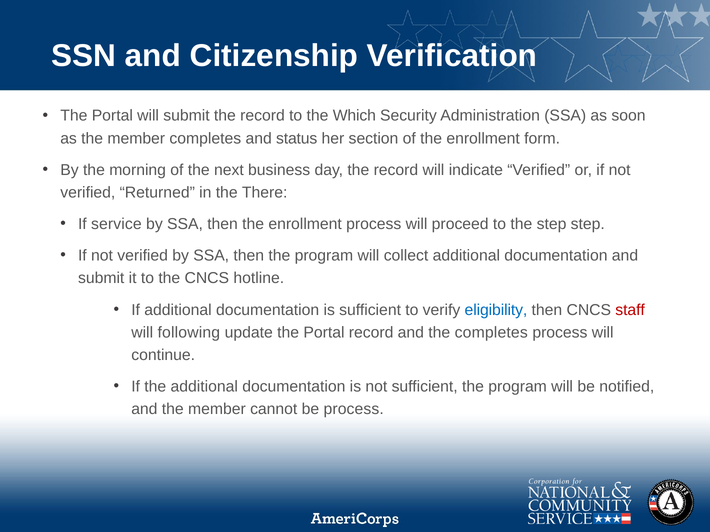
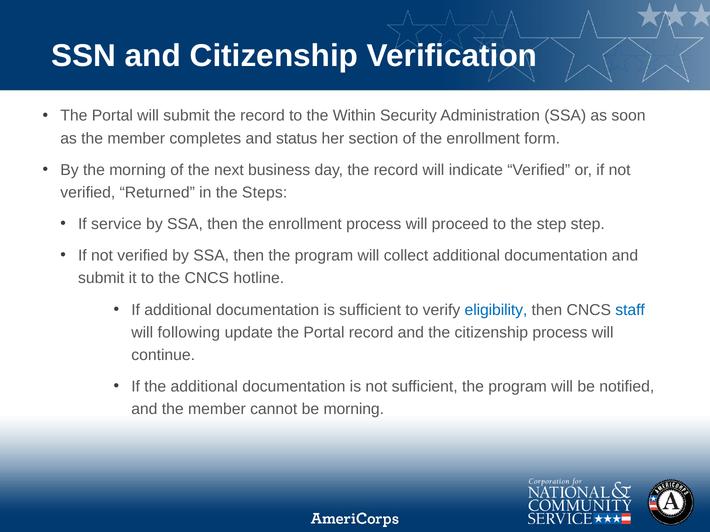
Which: Which -> Within (354, 116)
There: There -> Steps (265, 193)
staff colour: red -> blue (630, 310)
the completes: completes -> citizenship (491, 333)
be process: process -> morning (354, 410)
